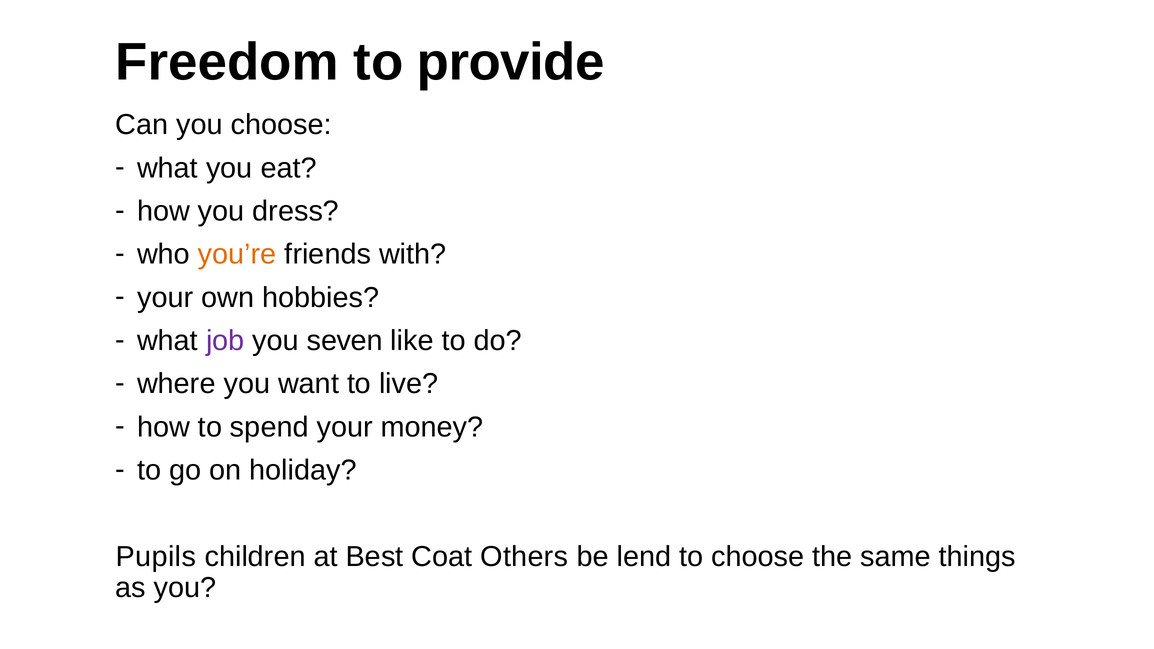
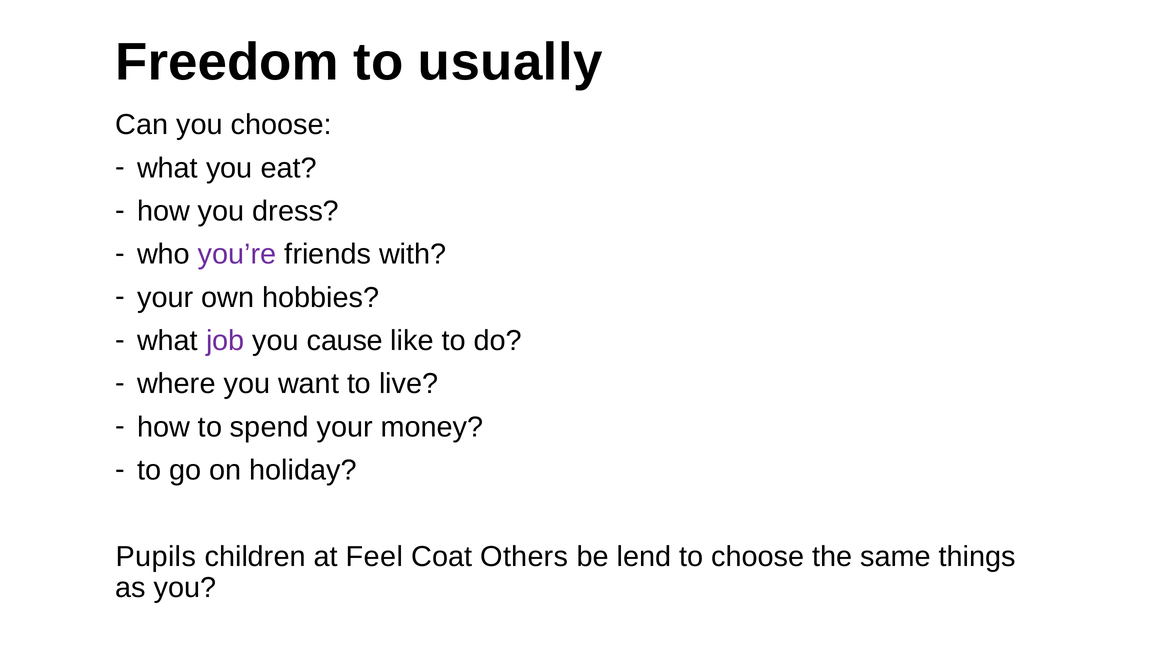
provide: provide -> usually (510, 62)
you’re colour: orange -> purple (237, 254)
seven: seven -> cause (345, 341)
Best: Best -> Feel (374, 557)
